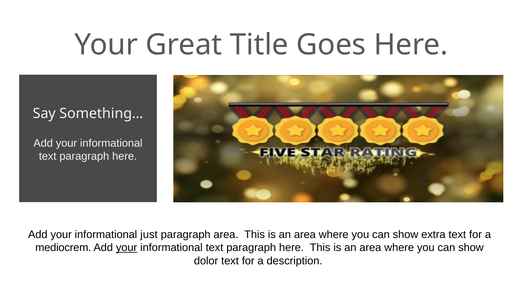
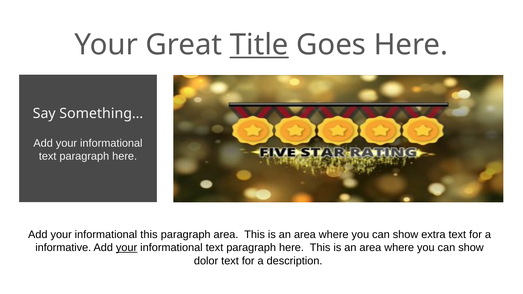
Title underline: none -> present (259, 45)
informational just: just -> this (149, 235)
mediocrem: mediocrem -> informative (63, 248)
